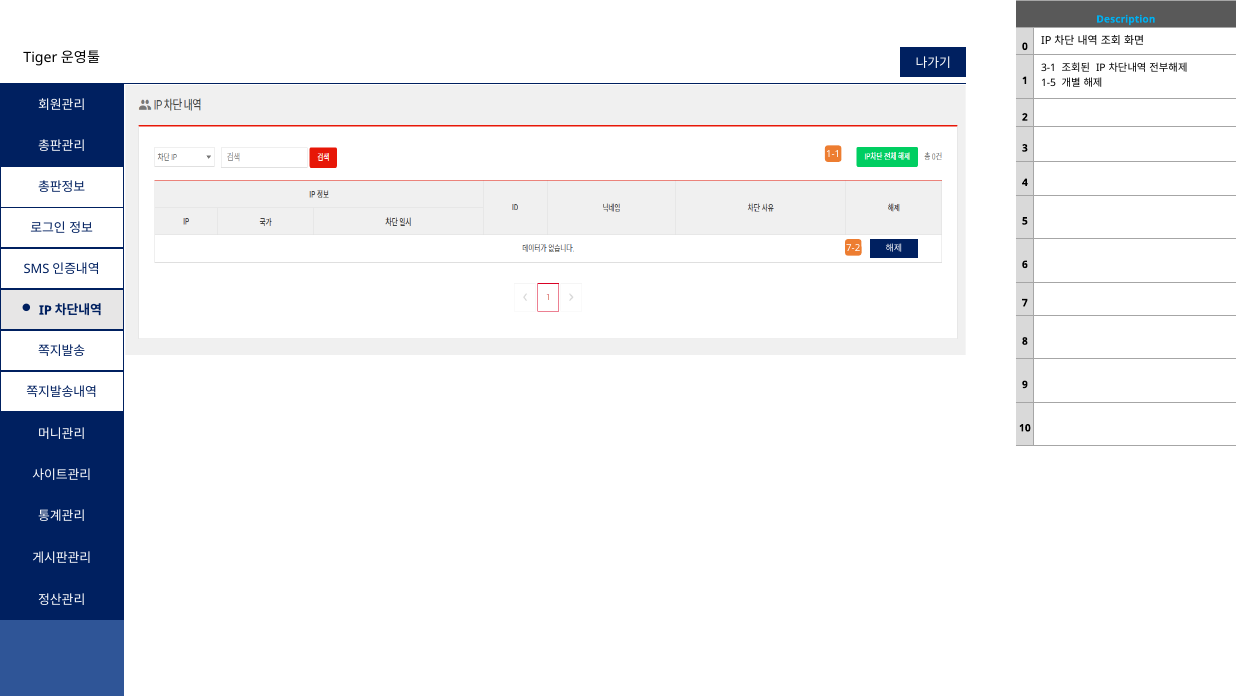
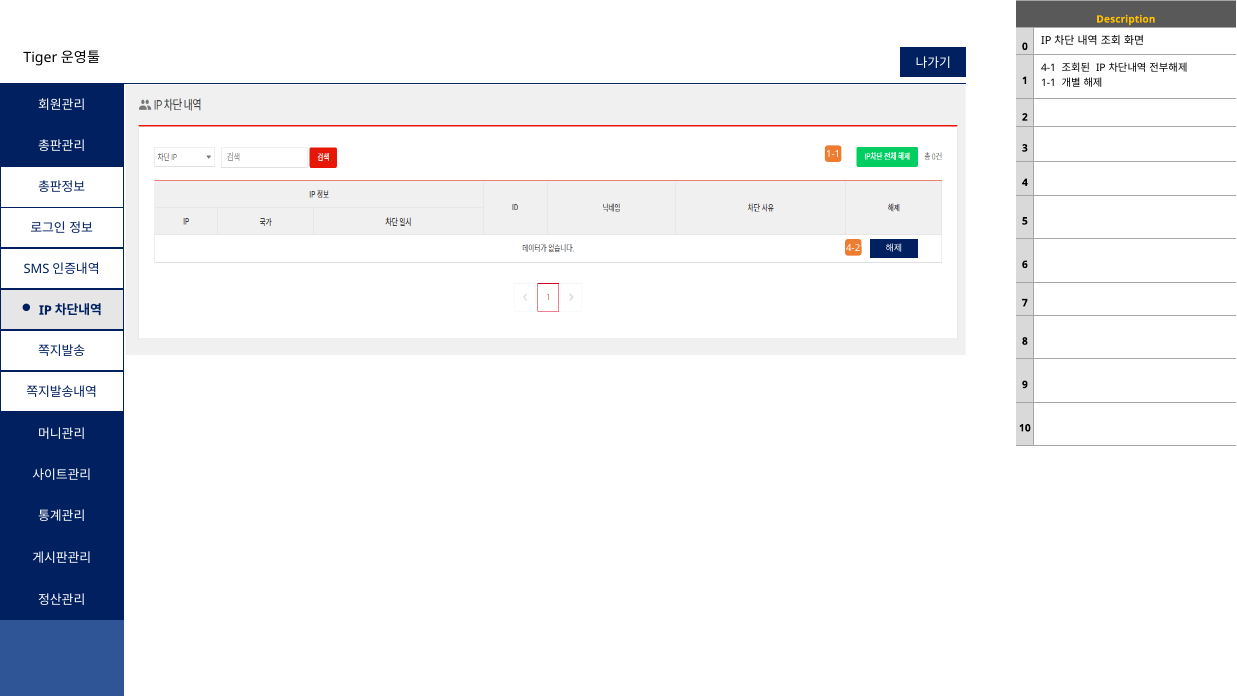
Description colour: light blue -> yellow (1126, 19)
3-1: 3-1 -> 4-1 (1049, 68)
1-5: 1-5 -> 1-1 (1049, 83)
7-2: 7-2 -> 4-2 (853, 248)
